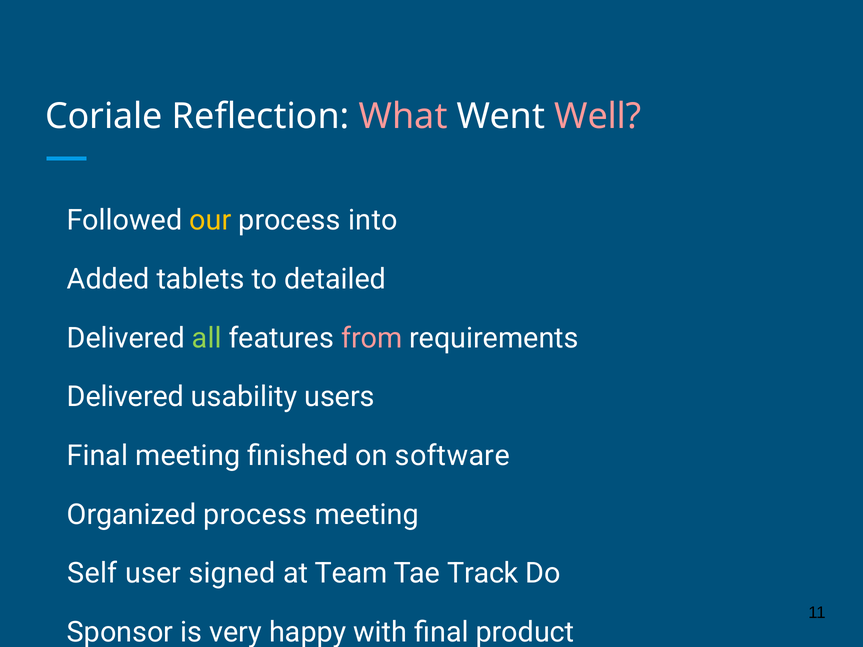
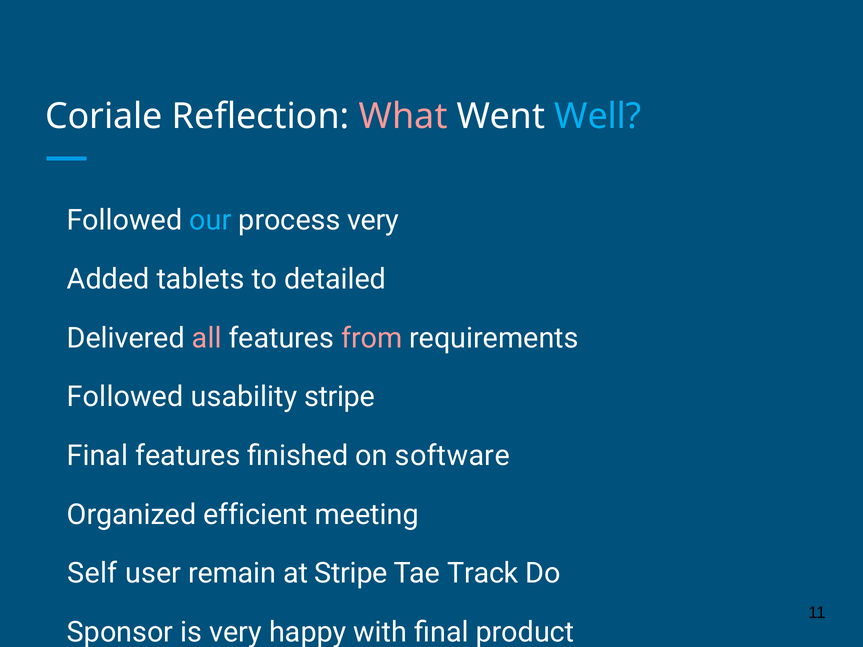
Well colour: pink -> light blue (598, 116)
our colour: yellow -> light blue (210, 221)
process into: into -> very (373, 221)
all colour: light green -> pink (207, 338)
Delivered: Delivered -> Followed (125, 397)
usability users: users -> stripe (340, 397)
Final meeting: meeting -> features (188, 456)
Organized process: process -> efficient (255, 515)
signed: signed -> remain (232, 574)
at Team: Team -> Stripe (351, 574)
